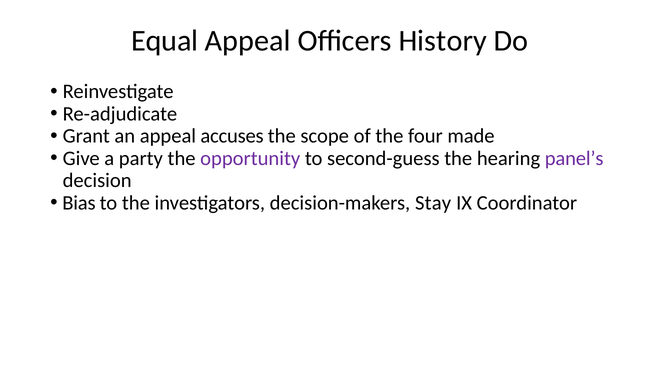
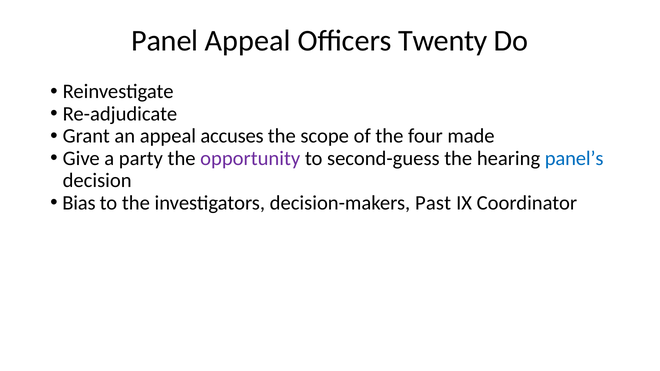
Equal: Equal -> Panel (165, 41)
History: History -> Twenty (443, 41)
panel’s colour: purple -> blue (574, 158)
Stay: Stay -> Past (433, 203)
